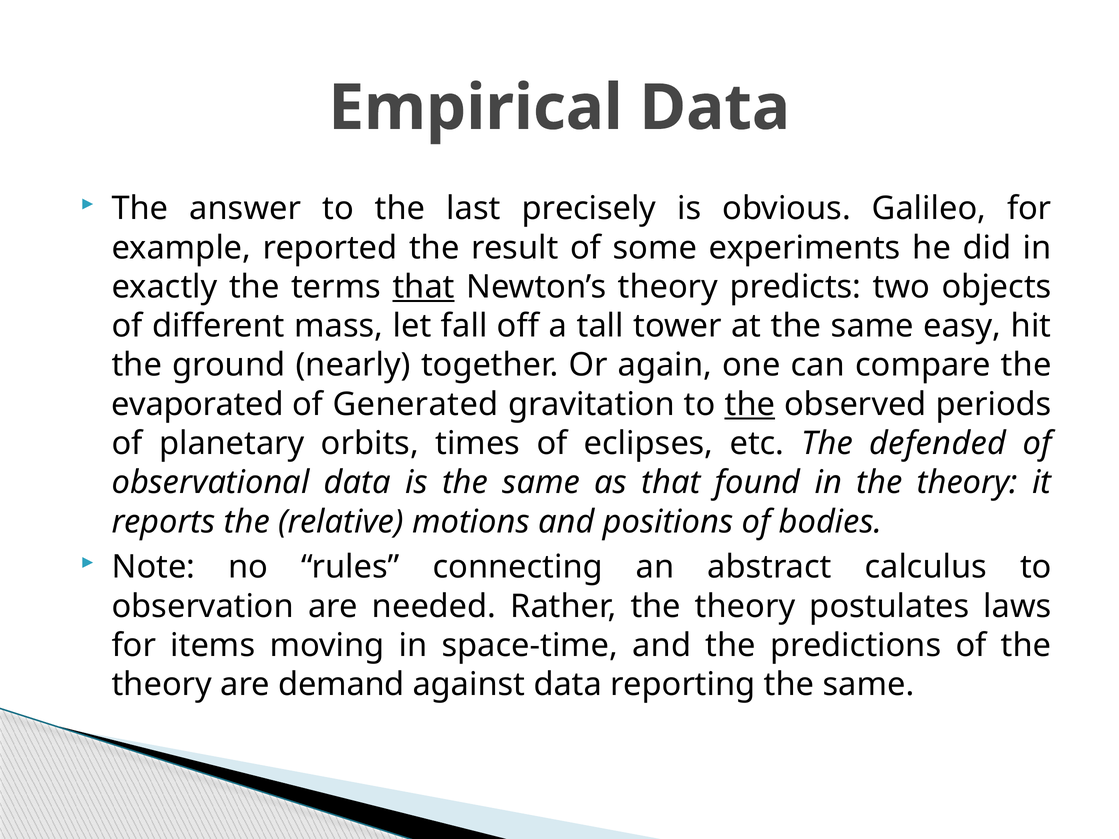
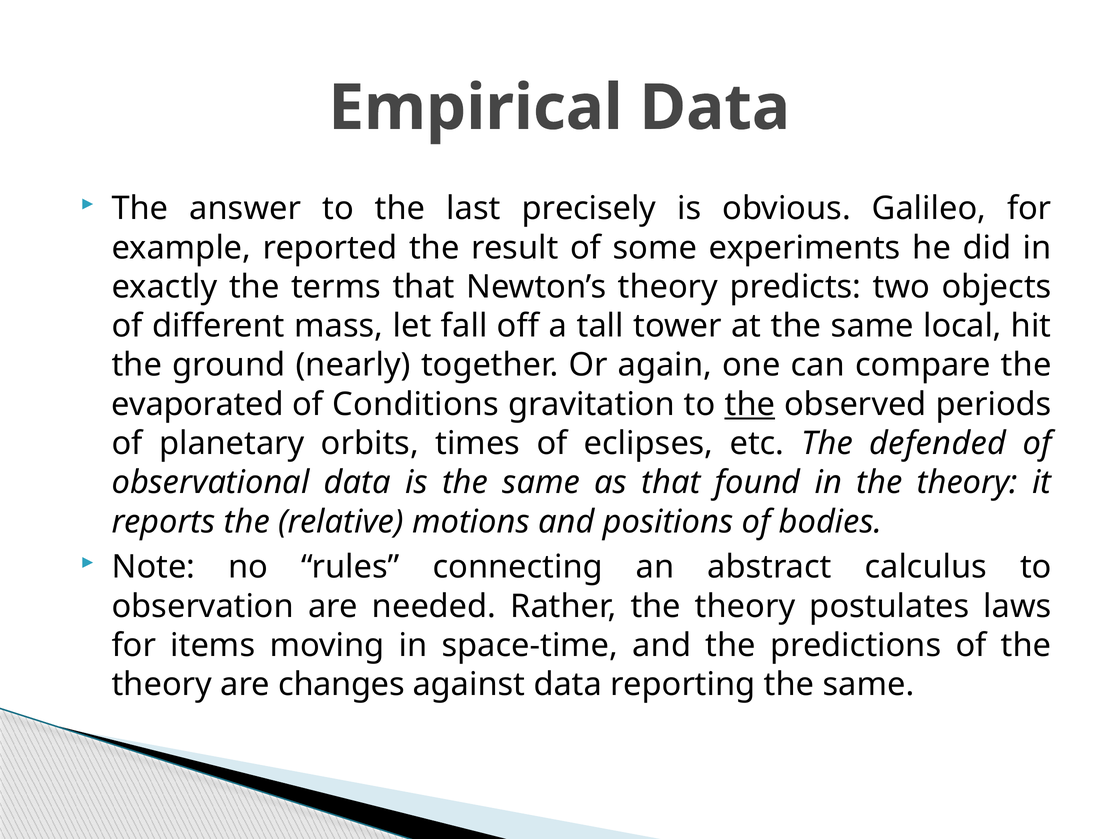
that underline: present -> none (424, 287)
easy: easy -> local (962, 326)
Generated: Generated -> Conditions (416, 404)
demand: demand -> changes (341, 685)
